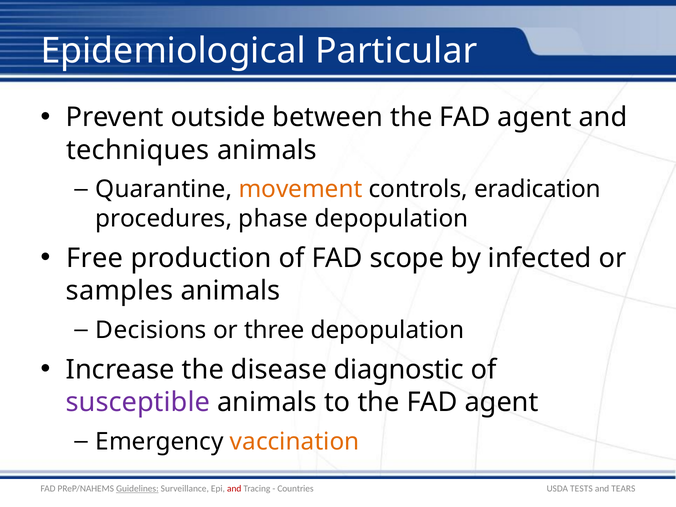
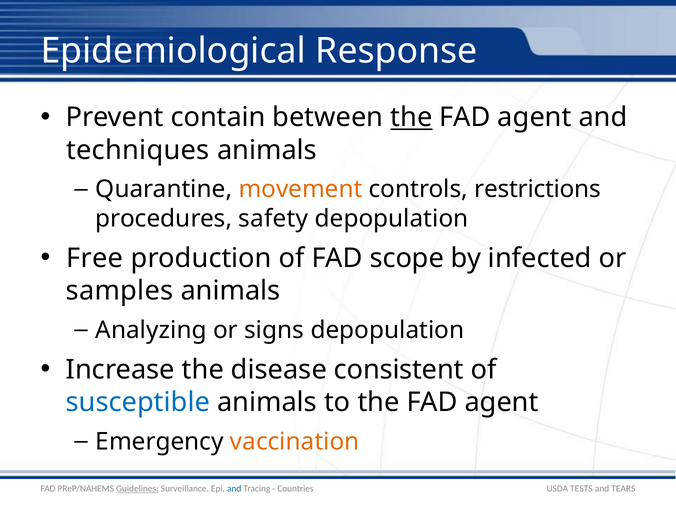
Particular: Particular -> Response (396, 51)
outside: outside -> contain (218, 117)
the underline: none -> present (411, 117)
eradication: eradication -> restrictions (538, 189)
phase: phase -> safety (273, 219)
Decisions: Decisions -> Analyzing (151, 330)
three: three -> signs (274, 330)
diagnostic: diagnostic -> consistent (399, 370)
susceptible colour: purple -> blue (138, 402)
and colour: red -> blue (234, 489)
